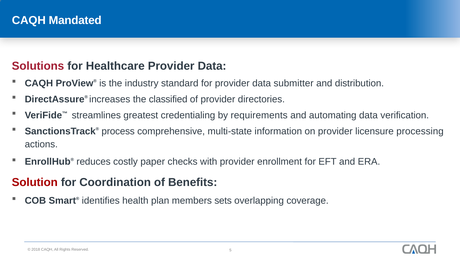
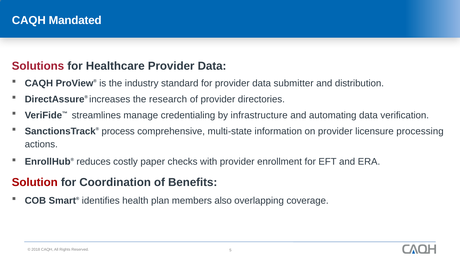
classified: classified -> research (168, 99)
greatest: greatest -> manage (141, 115)
requirements: requirements -> infrastructure (259, 115)
sets: sets -> also (223, 201)
